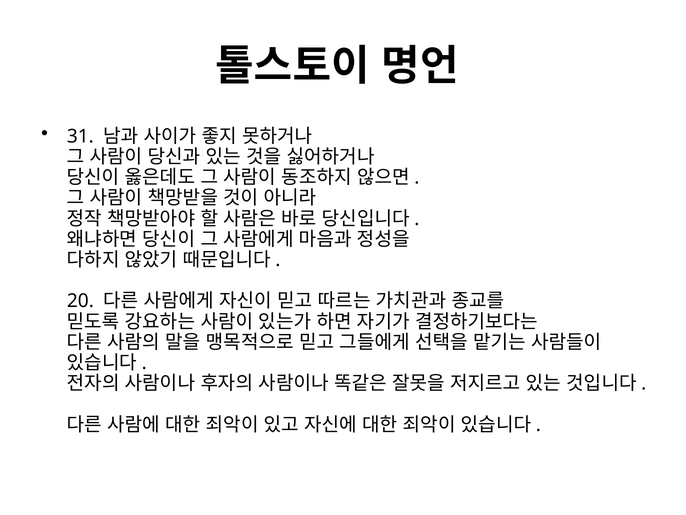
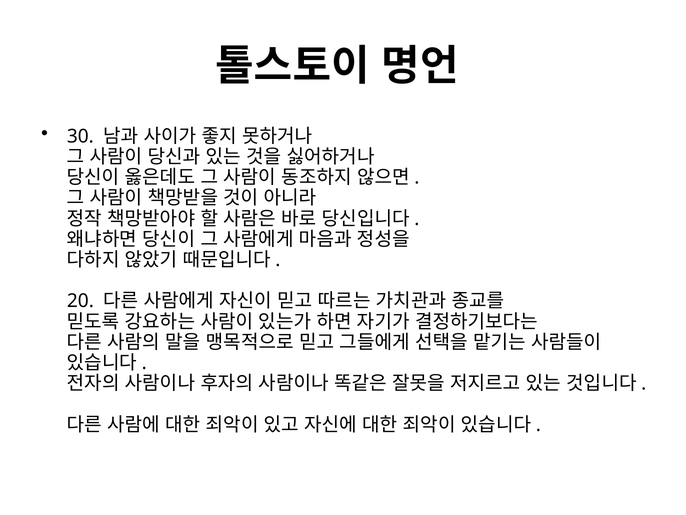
31: 31 -> 30 (80, 136)
